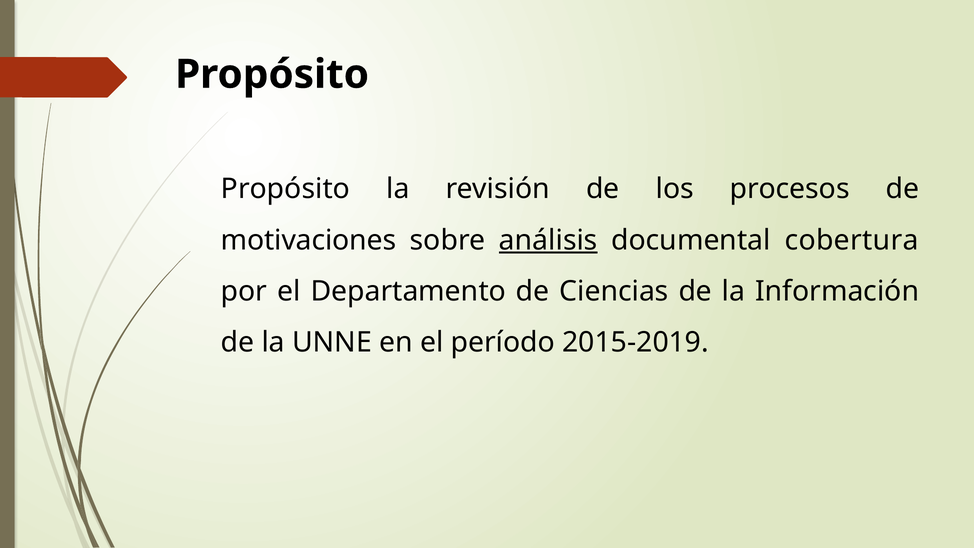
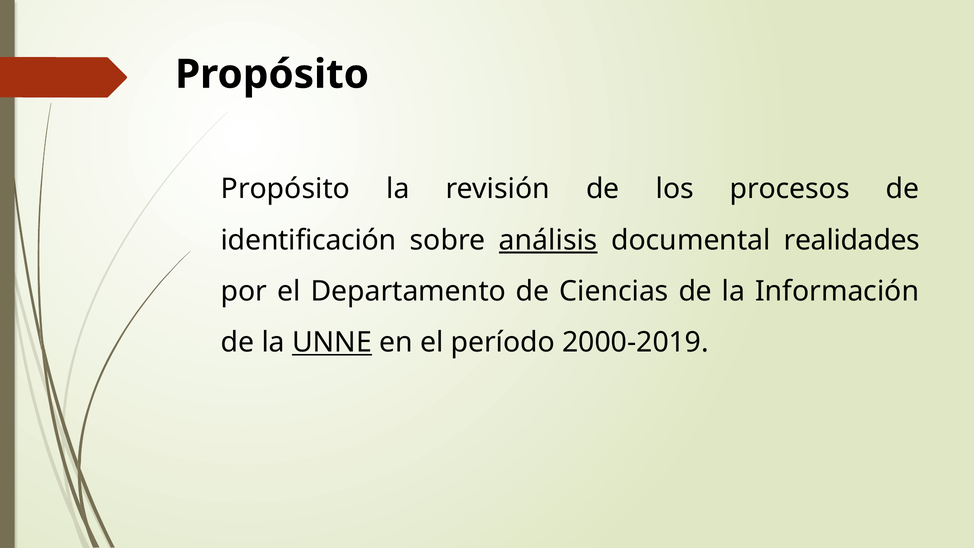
motivaciones: motivaciones -> identificación (309, 240)
cobertura: cobertura -> realidades (852, 240)
UNNE underline: none -> present (332, 343)
2015-2019: 2015-2019 -> 2000-2019 (636, 343)
